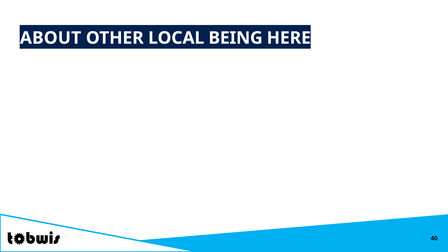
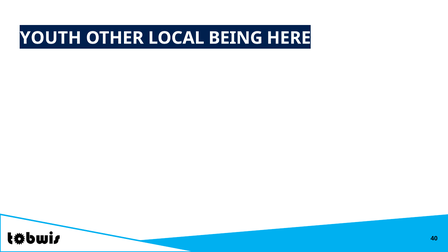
ABOUT: ABOUT -> YOUTH (51, 38)
